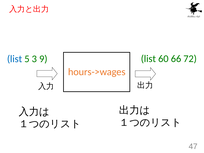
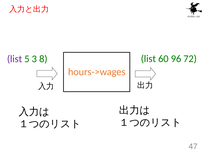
list colour: blue -> purple (15, 59)
9: 9 -> 8 (43, 59)
66: 66 -> 96 (176, 59)
